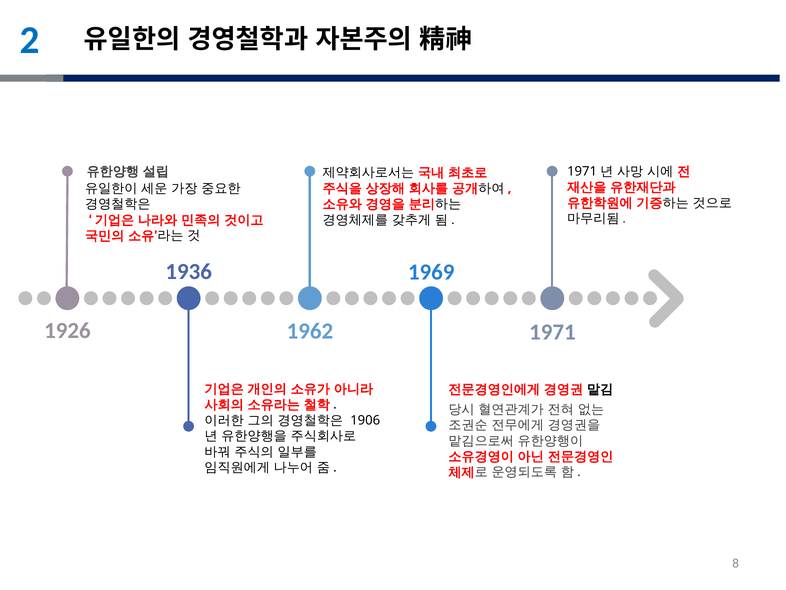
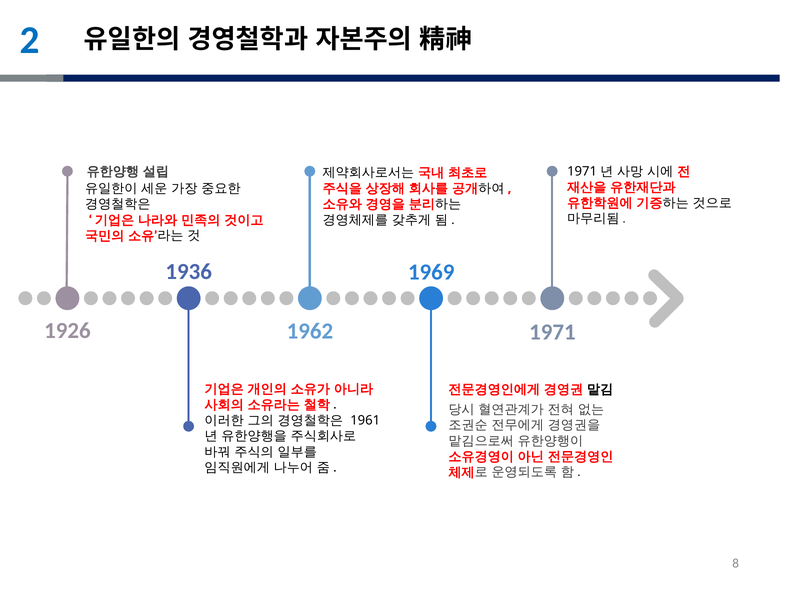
1906: 1906 -> 1961 (365, 420)
